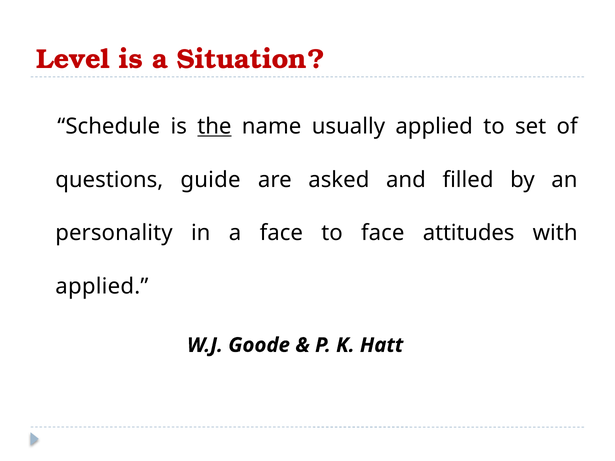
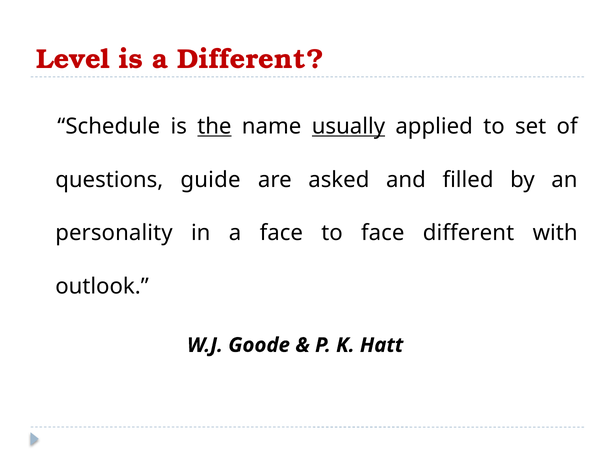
a Situation: Situation -> Different (251, 59)
usually underline: none -> present (348, 127)
face attitudes: attitudes -> different (468, 233)
applied: applied -> outlook (102, 286)
